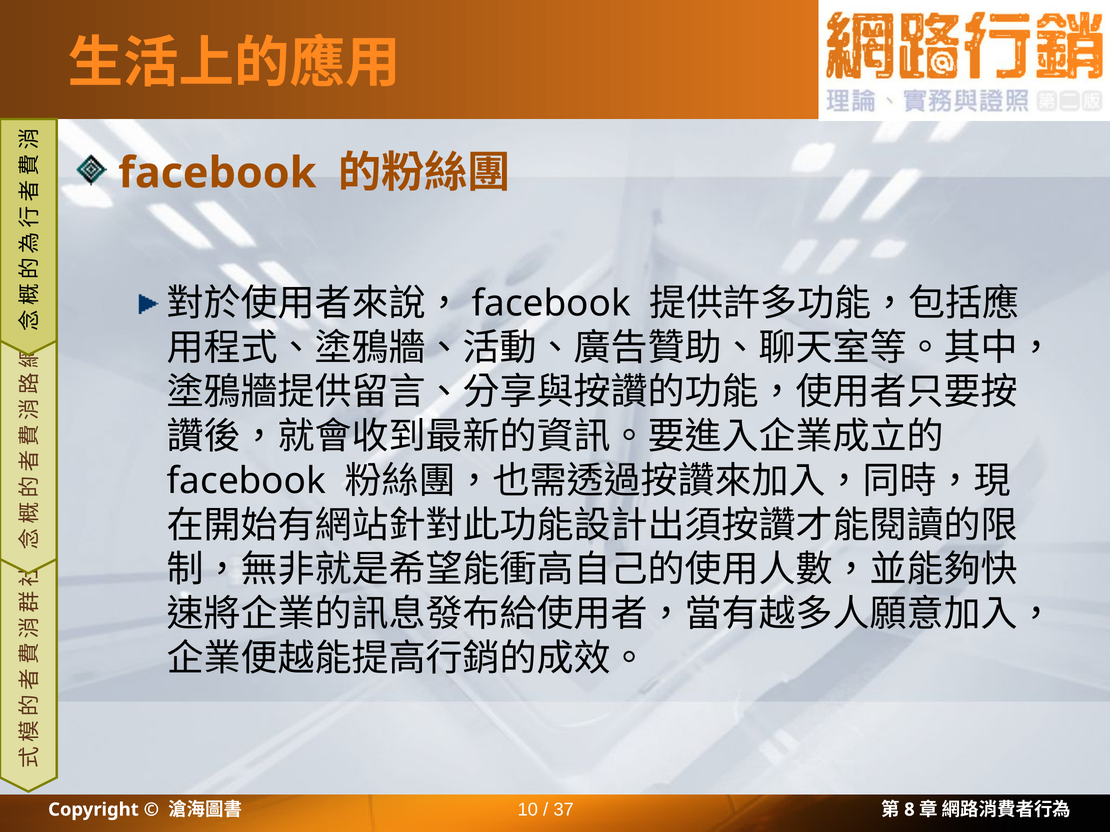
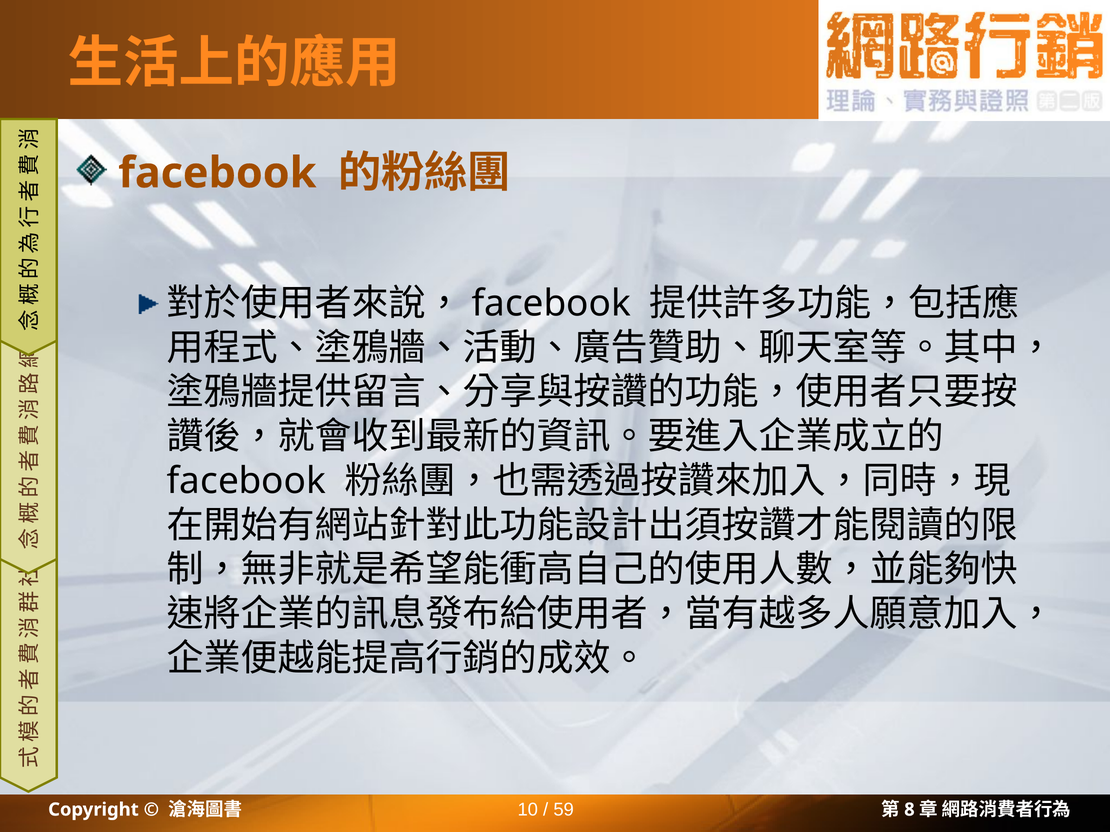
37: 37 -> 59 (564, 810)
